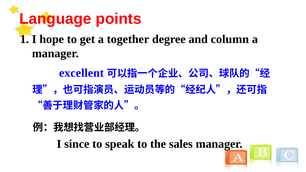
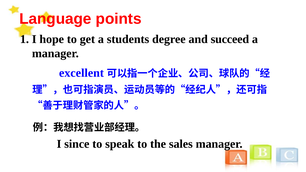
together: together -> students (128, 39)
column: column -> succeed (230, 39)
